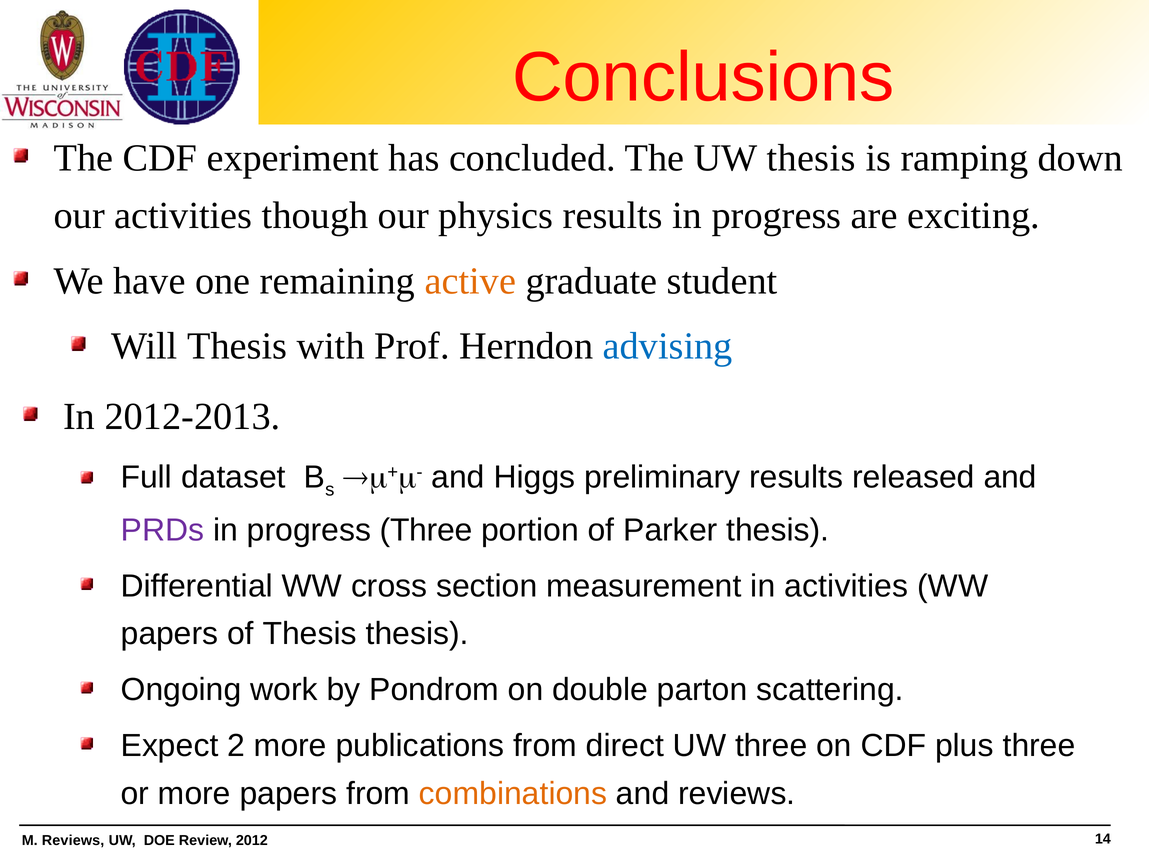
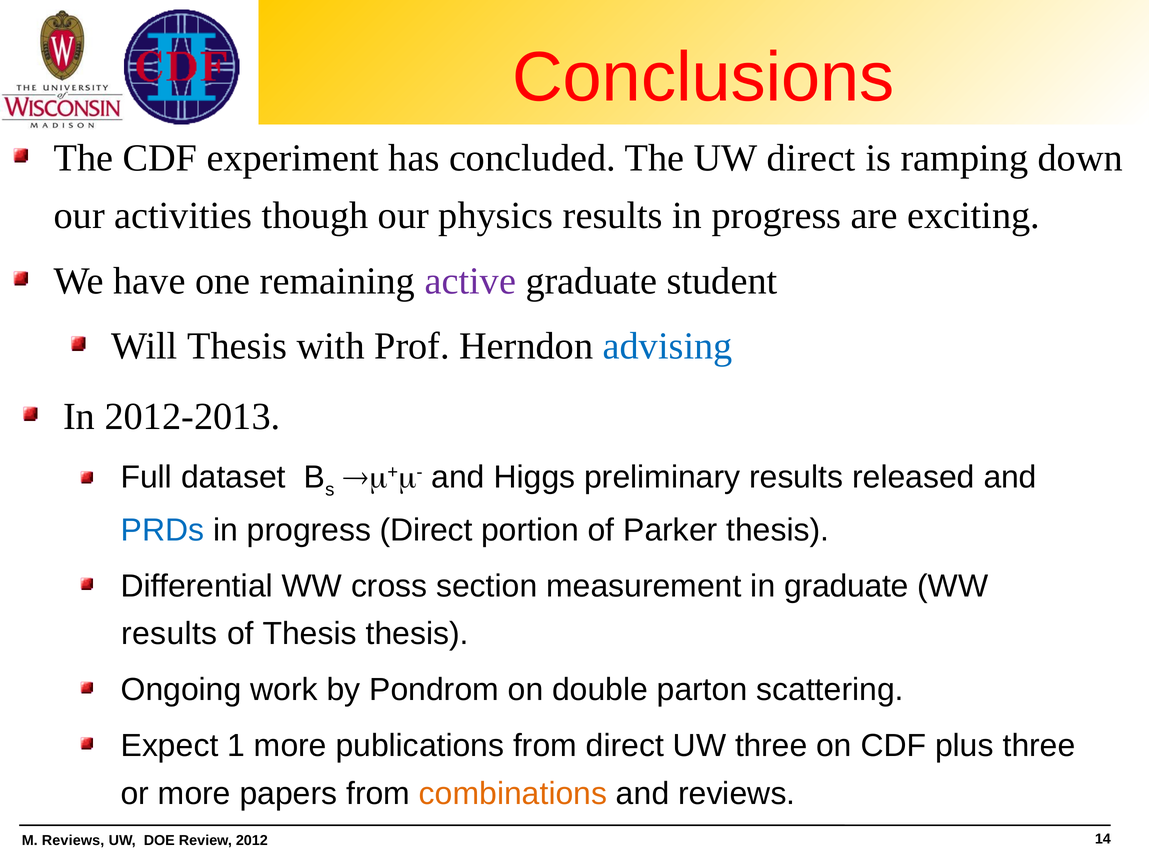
UW thesis: thesis -> direct (811, 158)
active colour: orange -> purple (470, 281)
PRDs colour: purple -> blue (162, 530)
progress Three: Three -> Direct (426, 530)
in activities: activities -> graduate (846, 586)
papers: papers -> results (169, 634)
2: 2 -> 1 (236, 745)
